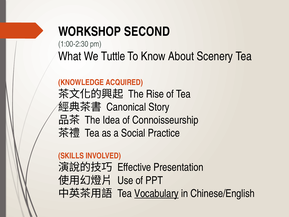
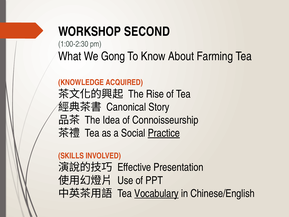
Tuttle: Tuttle -> Gong (113, 56)
Scenery: Scenery -> Farming (215, 56)
Practice underline: none -> present (164, 133)
